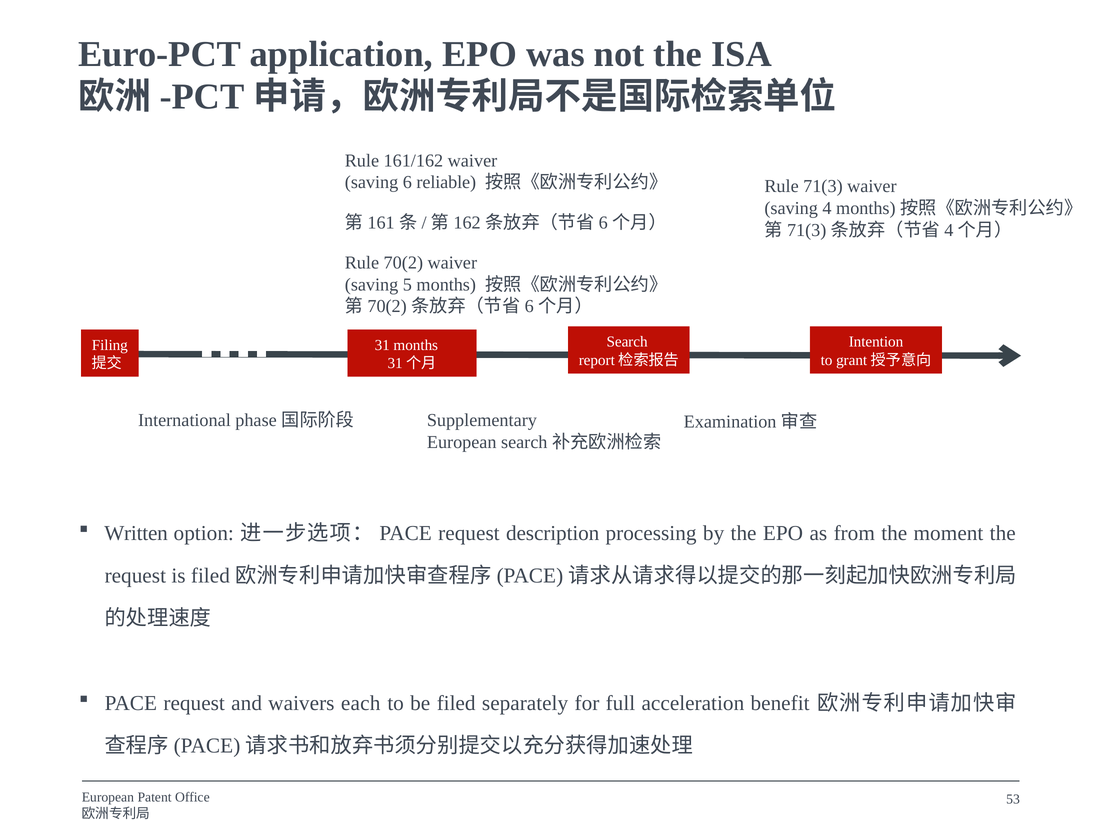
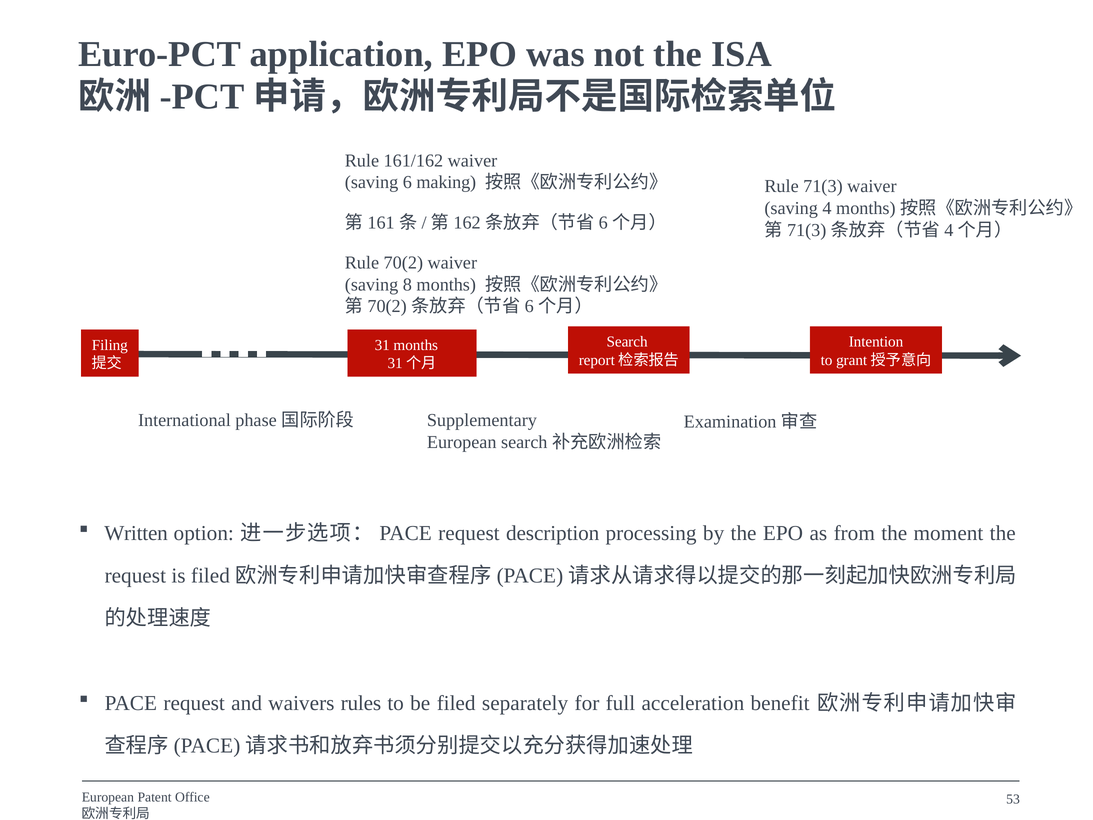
reliable: reliable -> making (446, 182)
5: 5 -> 8 (407, 284)
each: each -> rules (361, 703)
